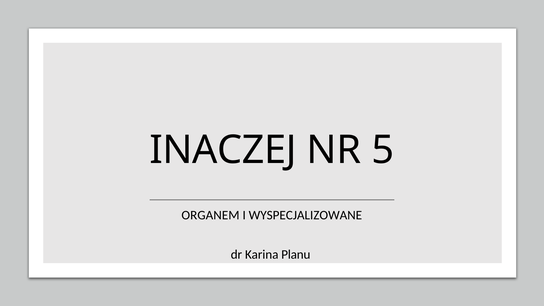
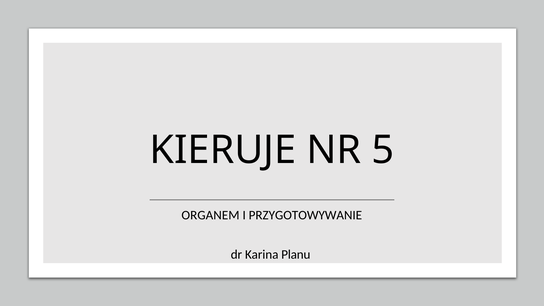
INACZEJ: INACZEJ -> KIERUJE (223, 150)
WYSPECJALIZOWANE: WYSPECJALIZOWANE -> PRZYGOTOWYWANIE (305, 215)
